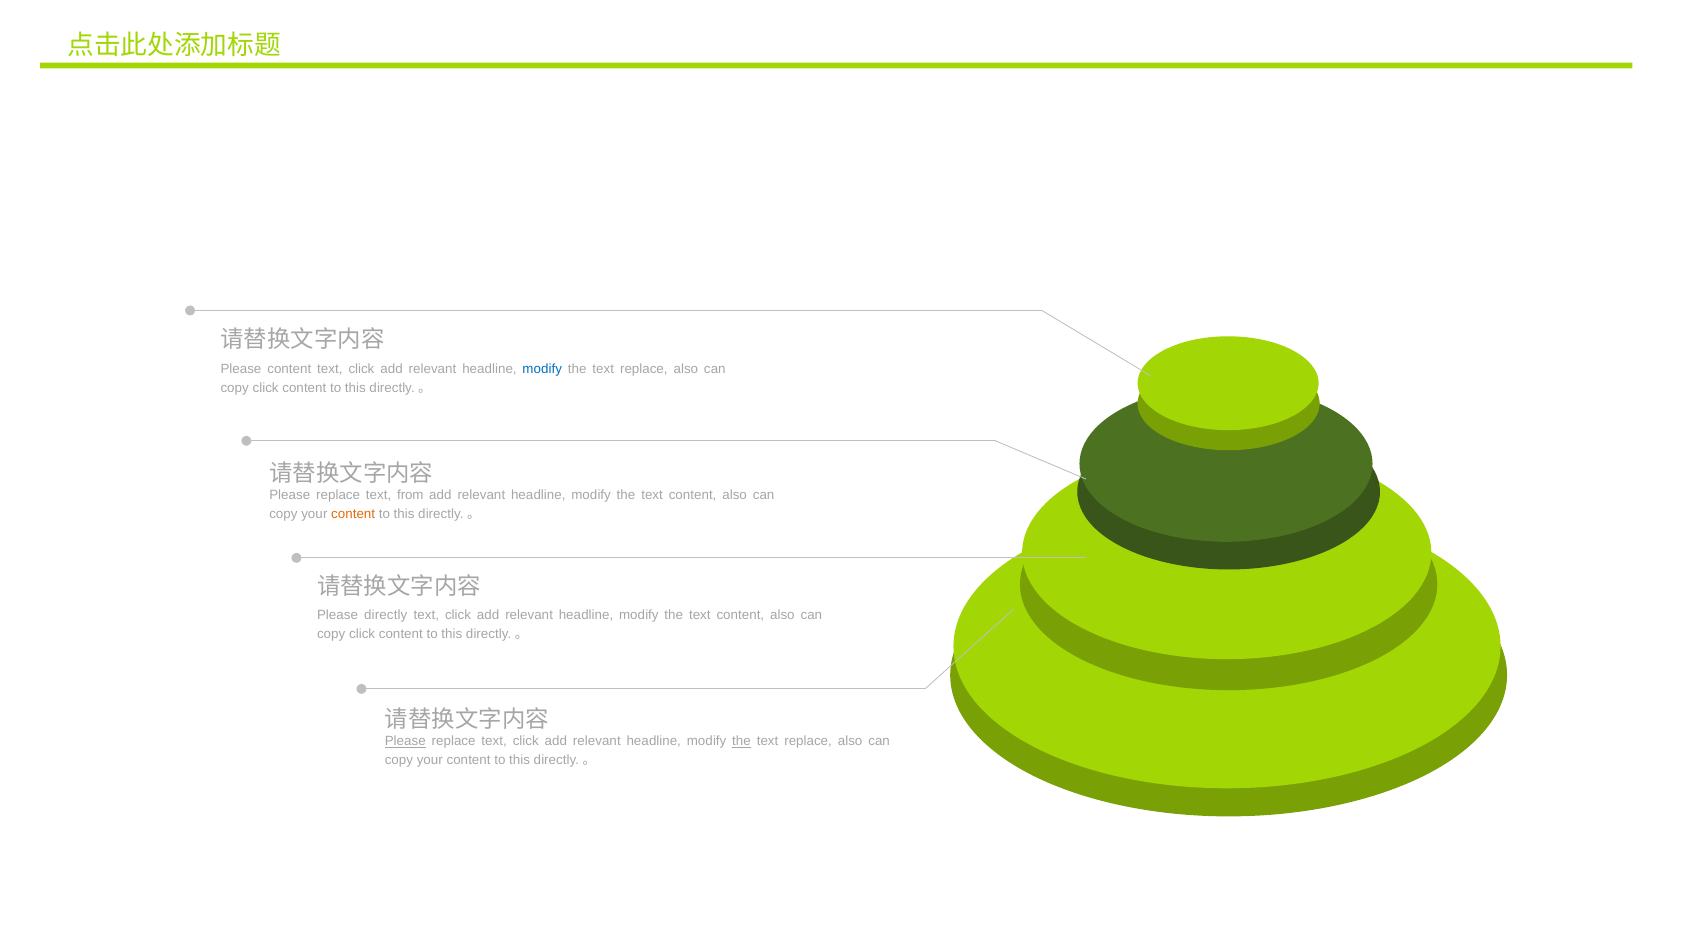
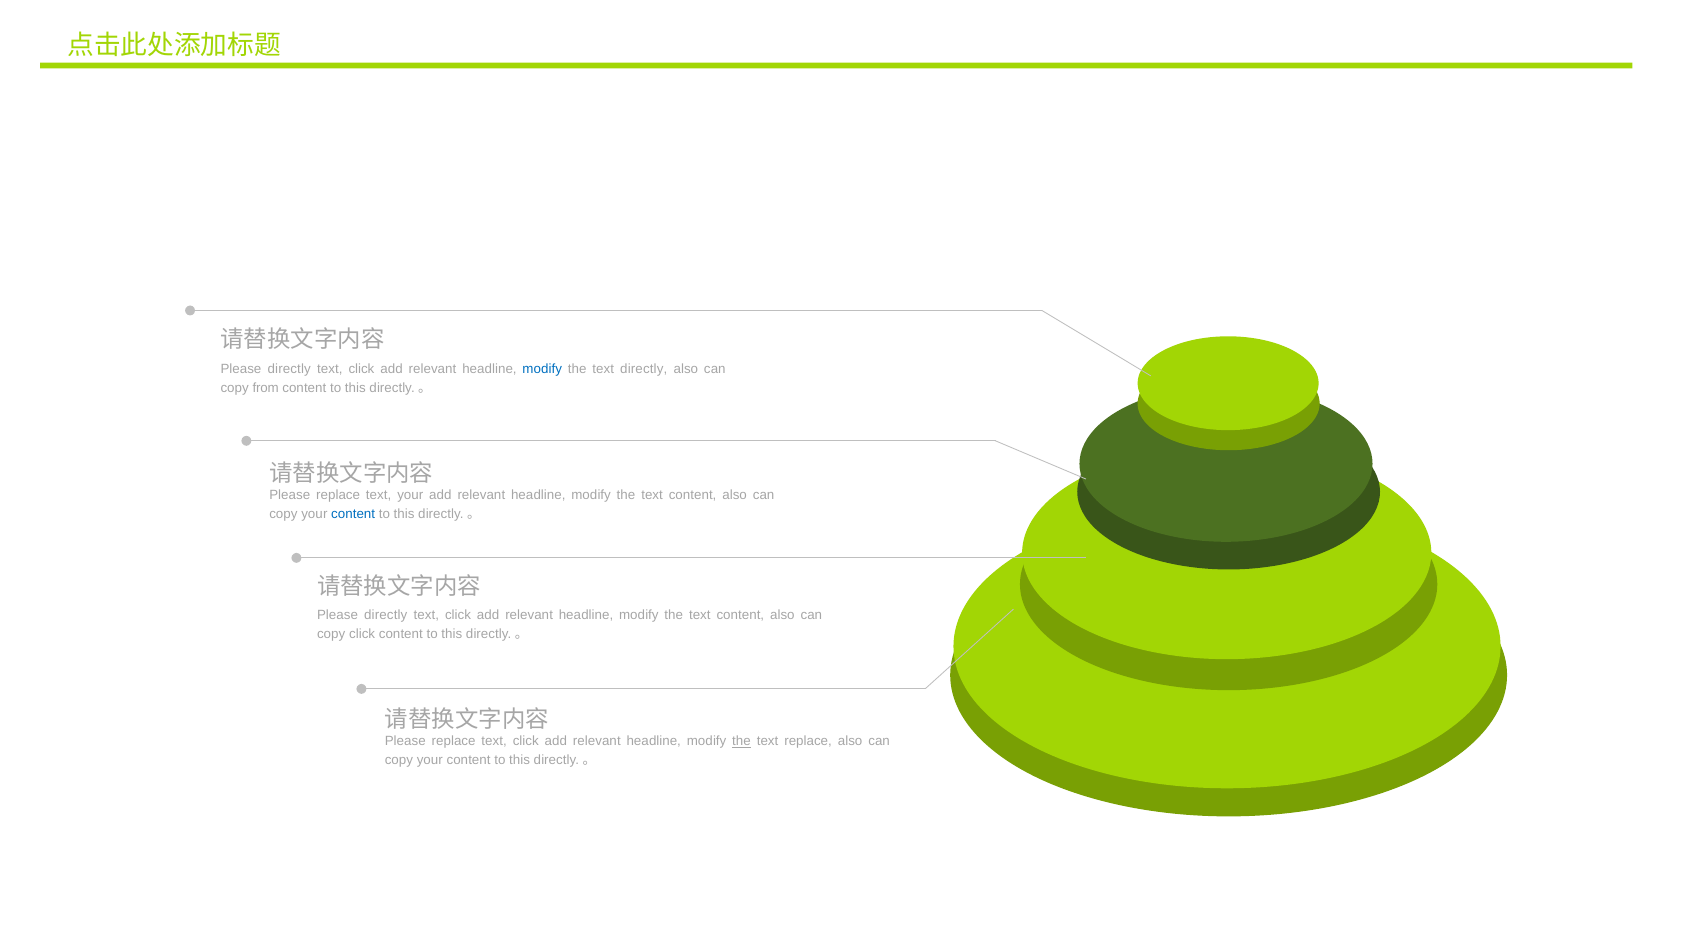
content: content -> directly (289, 368)
replace: replace -> directly (644, 368)
click: click -> from (266, 388)
text from: from -> your (410, 495)
content colour: orange -> blue (353, 514)
Please underline: present -> none (405, 741)
